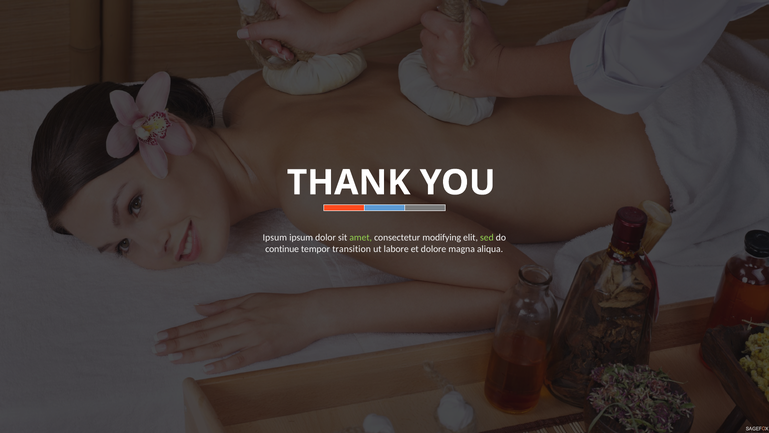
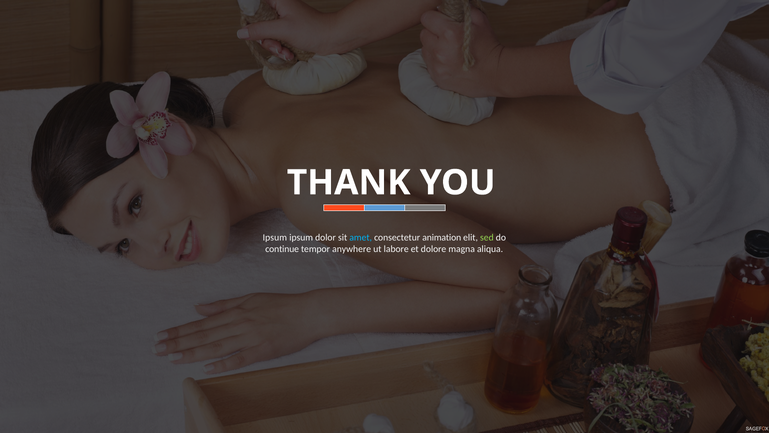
amet colour: light green -> light blue (361, 237)
modifying: modifying -> animation (442, 237)
transition: transition -> anywhere (352, 249)
